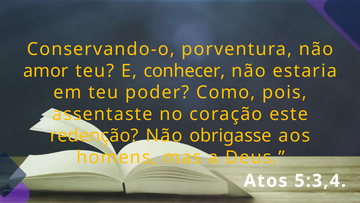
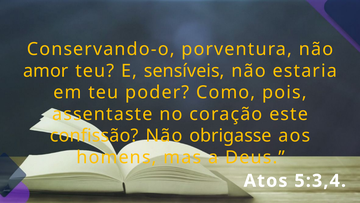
conhecer: conhecer -> sensíveis (184, 71)
redenção: redenção -> confissão (94, 135)
